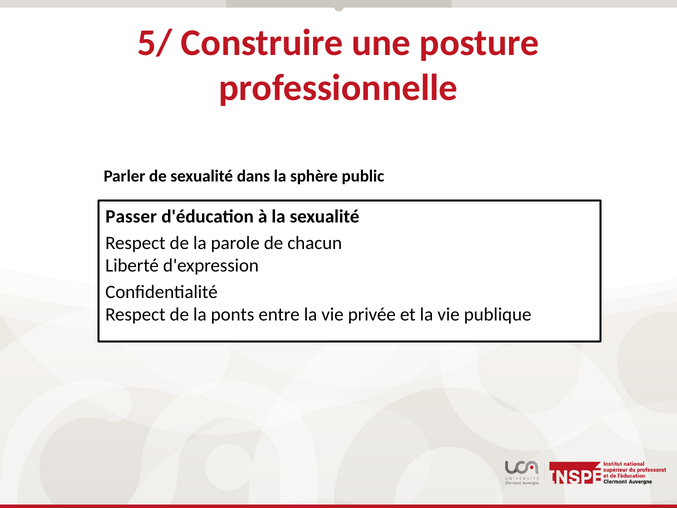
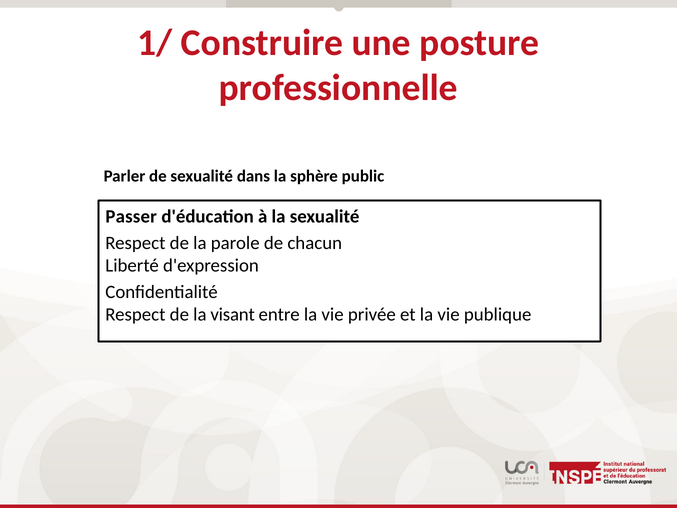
5/: 5/ -> 1/ (155, 43)
ponts: ponts -> visant (233, 315)
